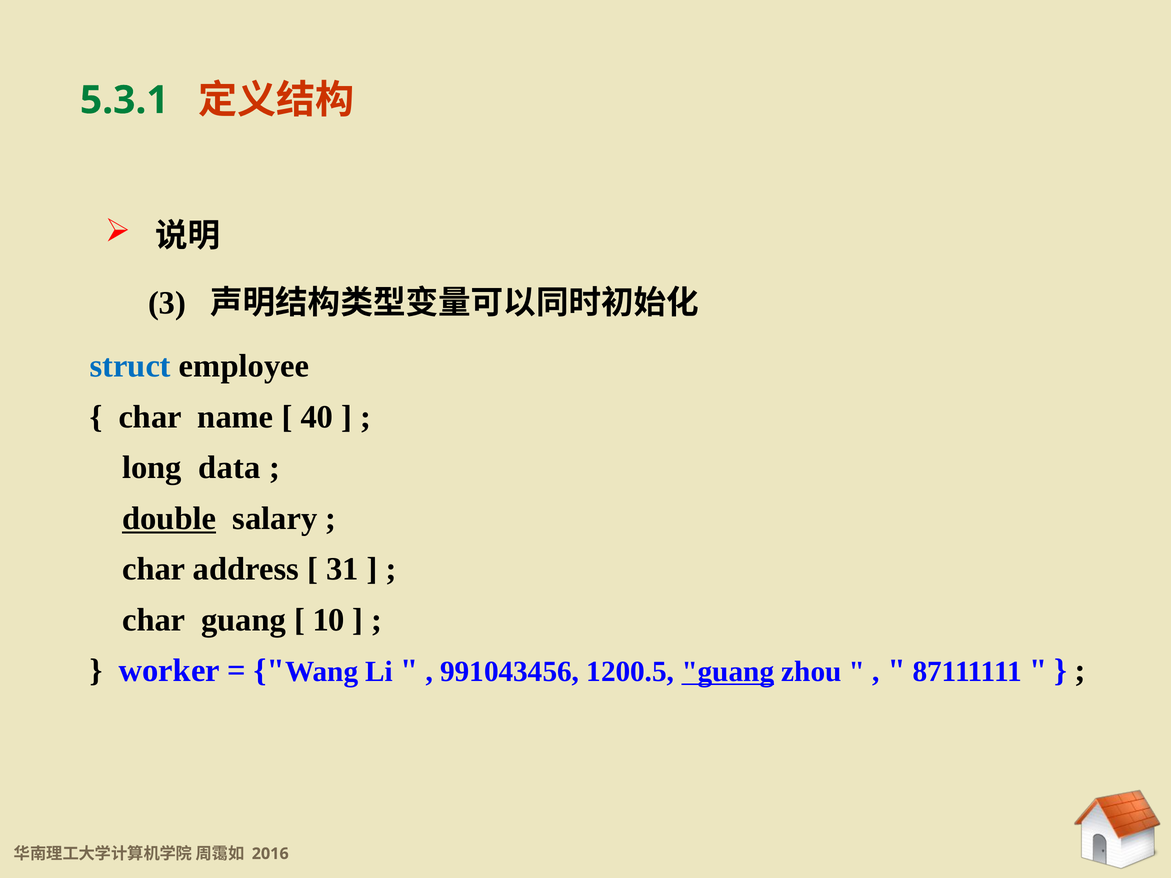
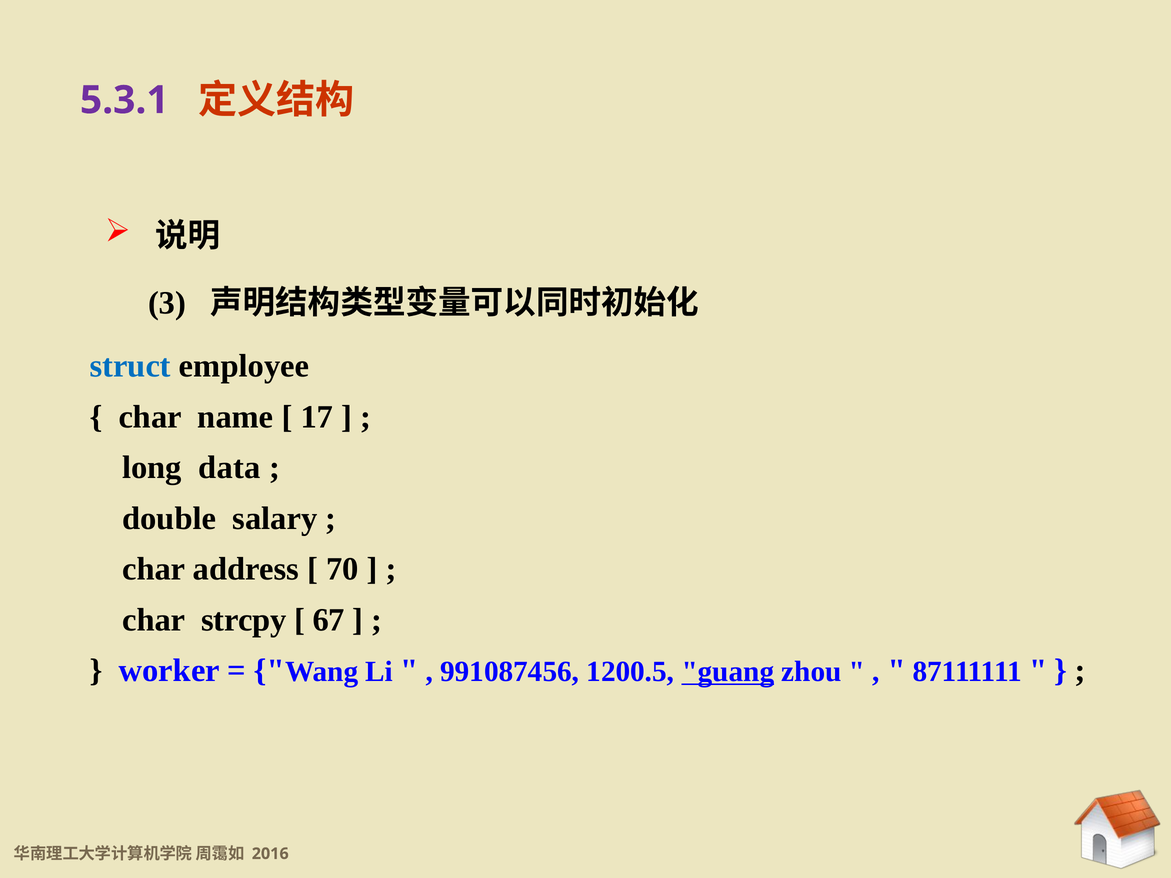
5.3.1 colour: green -> purple (124, 100)
40: 40 -> 17 (317, 417)
double underline: present -> none (169, 519)
31: 31 -> 70 (342, 569)
char guang: guang -> strcpy (244, 620)
10: 10 -> 67 (329, 620)
991043456: 991043456 -> 991087456 (510, 672)
